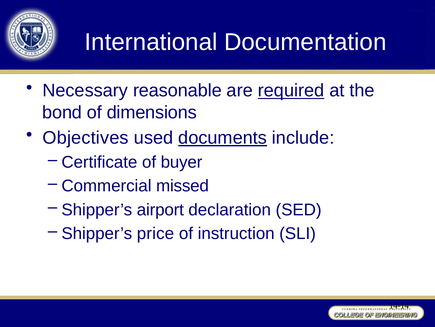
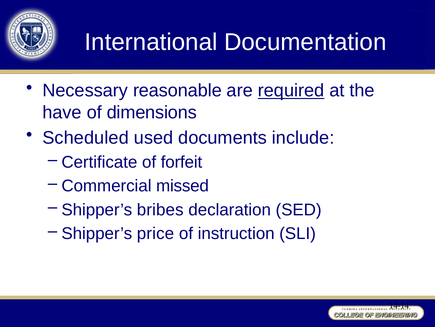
bond: bond -> have (62, 112)
Objectives: Objectives -> Scheduled (86, 138)
documents underline: present -> none (223, 138)
buyer: buyer -> forfeit (181, 162)
airport: airport -> bribes (160, 209)
